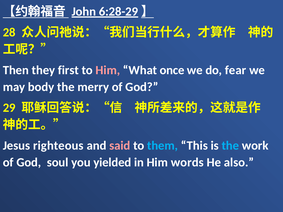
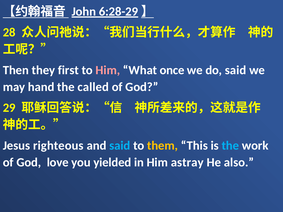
do fear: fear -> said (236, 70)
body: body -> hand (41, 87)
merry: merry -> called (93, 87)
said colour: pink -> light blue (120, 146)
them colour: light blue -> yellow (163, 146)
soul: soul -> love (58, 163)
words: words -> astray (187, 163)
